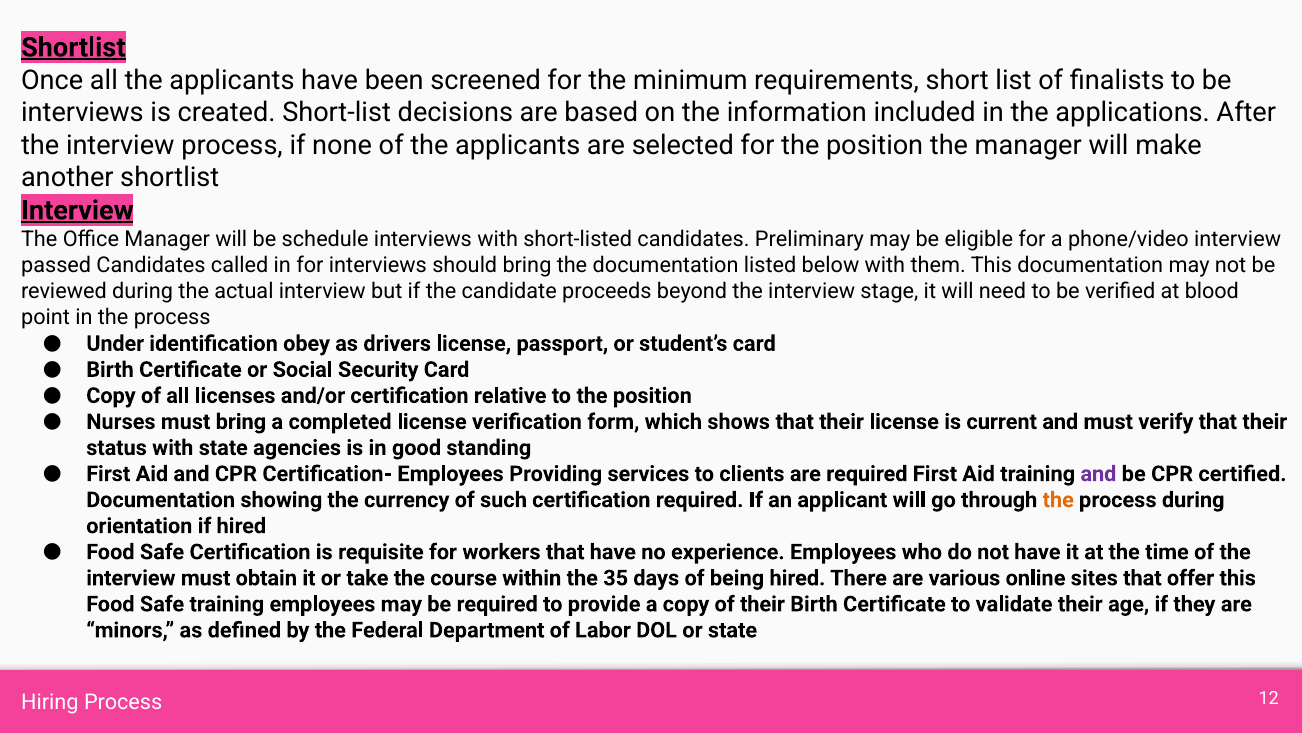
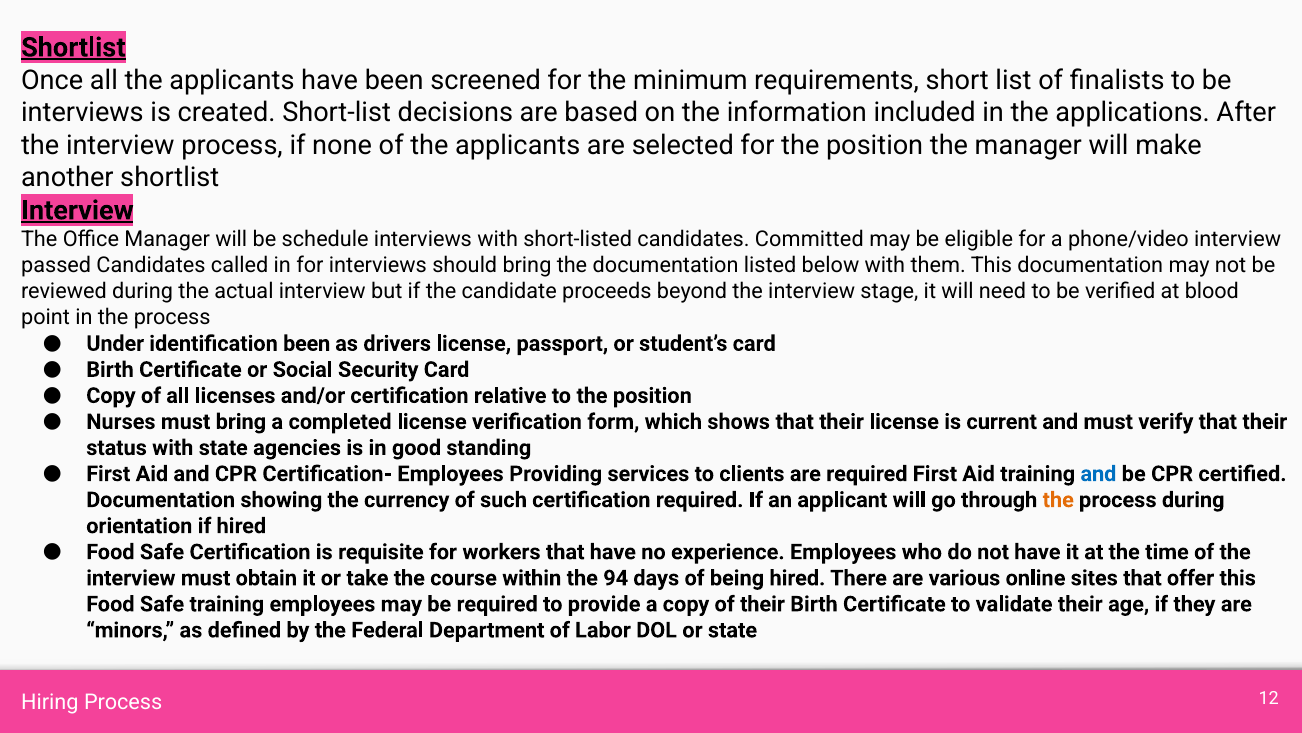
Preliminary: Preliminary -> Committed (809, 239)
identification obey: obey -> been (307, 343)
and colour: purple -> blue (1098, 474)
35: 35 -> 94 (616, 578)
